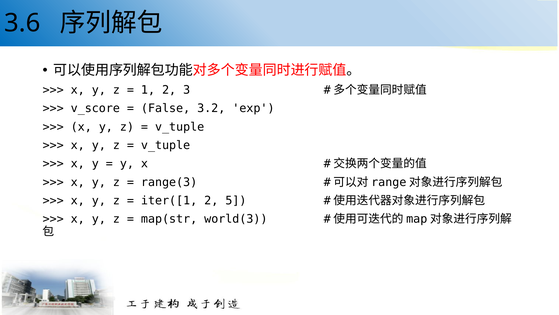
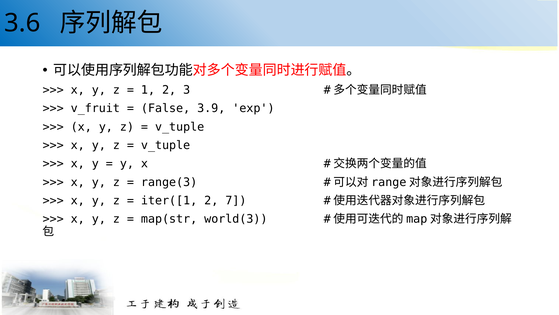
v_score: v_score -> v_fruit (95, 108)
3.2: 3.2 -> 3.9 (211, 108)
5: 5 -> 7 (236, 200)
